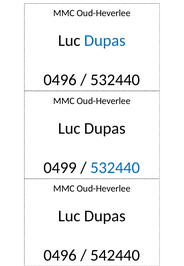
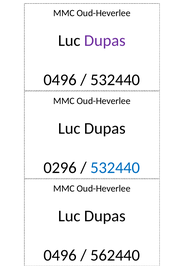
Dupas colour: blue -> purple (105, 40)
0499: 0499 -> 0296 (60, 168)
542440: 542440 -> 562440 (115, 255)
